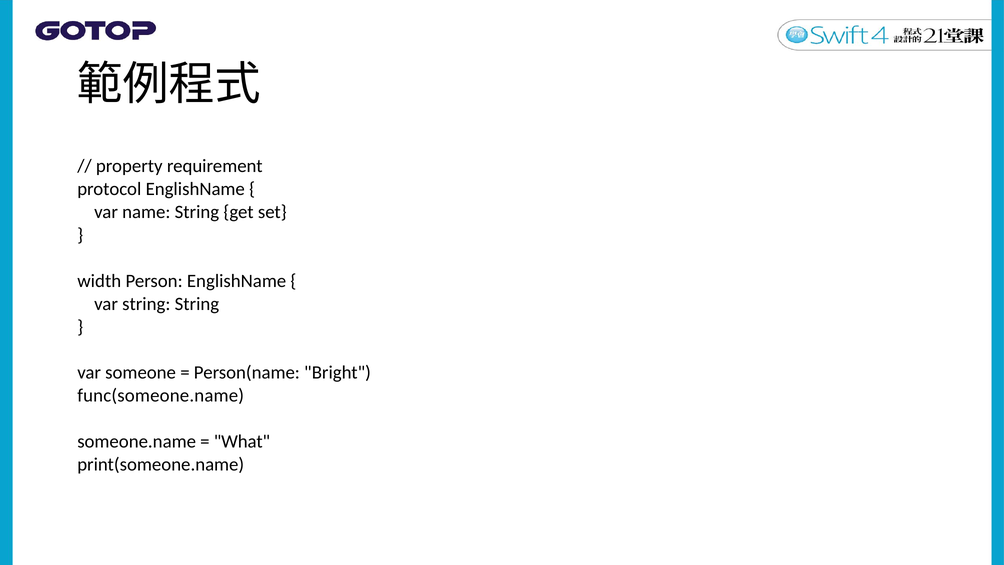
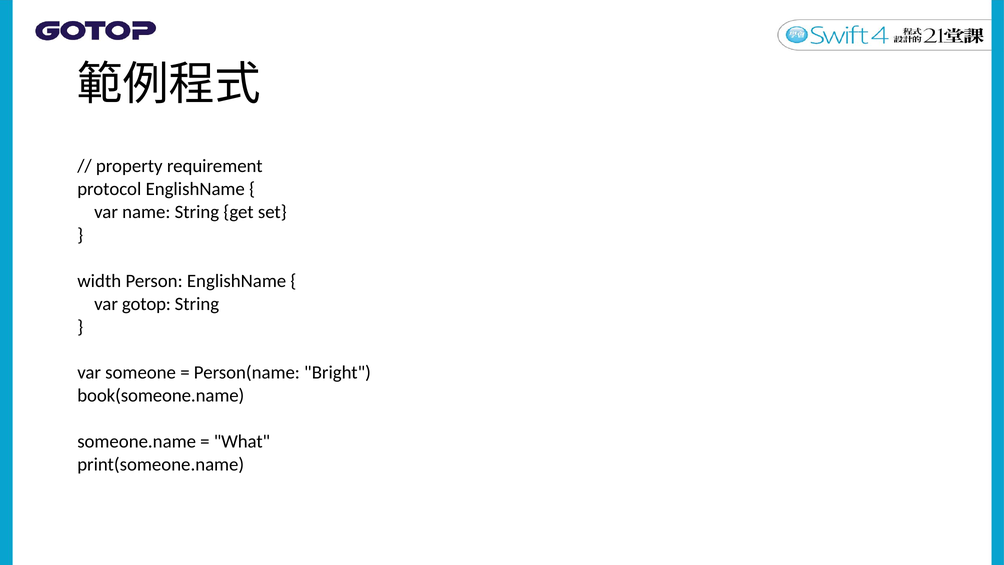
var string: string -> gotop (146, 304)
func(someone.name: func(someone.name -> book(someone.name (161, 396)
